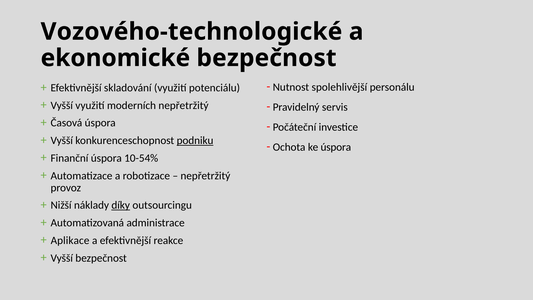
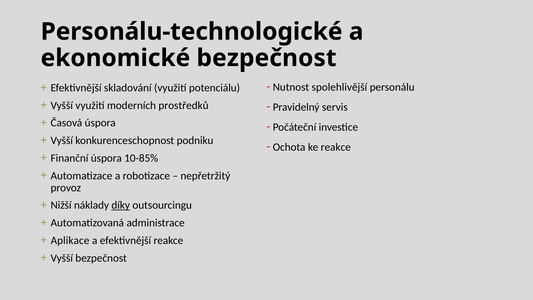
Vozového-technologické: Vozového-technologické -> Personálu-technologické (192, 32)
moderních nepřetržitý: nepřetržitý -> prostředků (184, 105)
podniku underline: present -> none (195, 140)
ke úspora: úspora -> reakce (336, 147)
10-54%: 10-54% -> 10-85% (141, 158)
